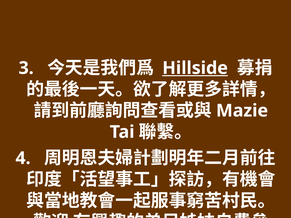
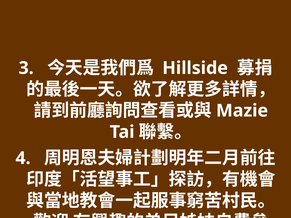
Hillside underline: present -> none (195, 68)
